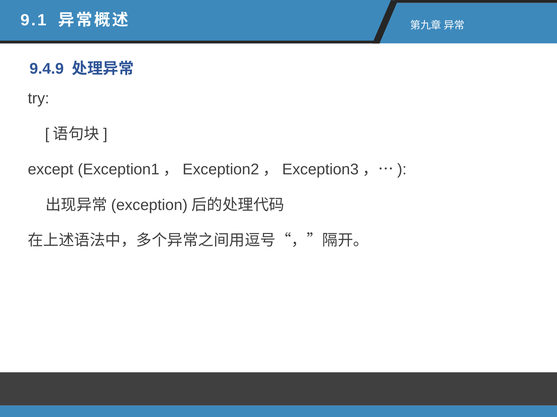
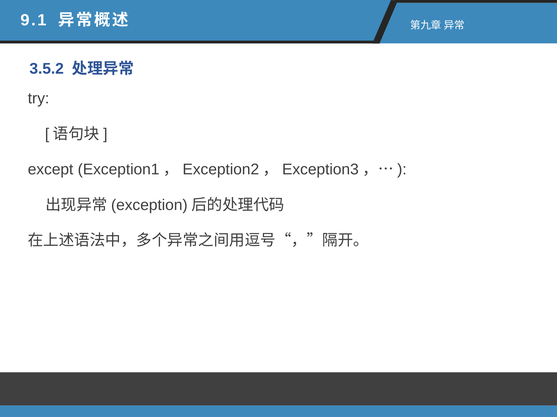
9.4.9: 9.4.9 -> 3.5.2 (47, 69)
